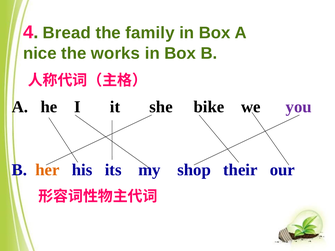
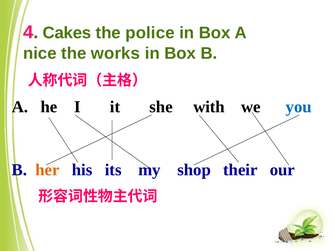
Bread: Bread -> Cakes (67, 33)
family: family -> police (150, 33)
bike: bike -> with (209, 107)
you colour: purple -> blue (299, 107)
